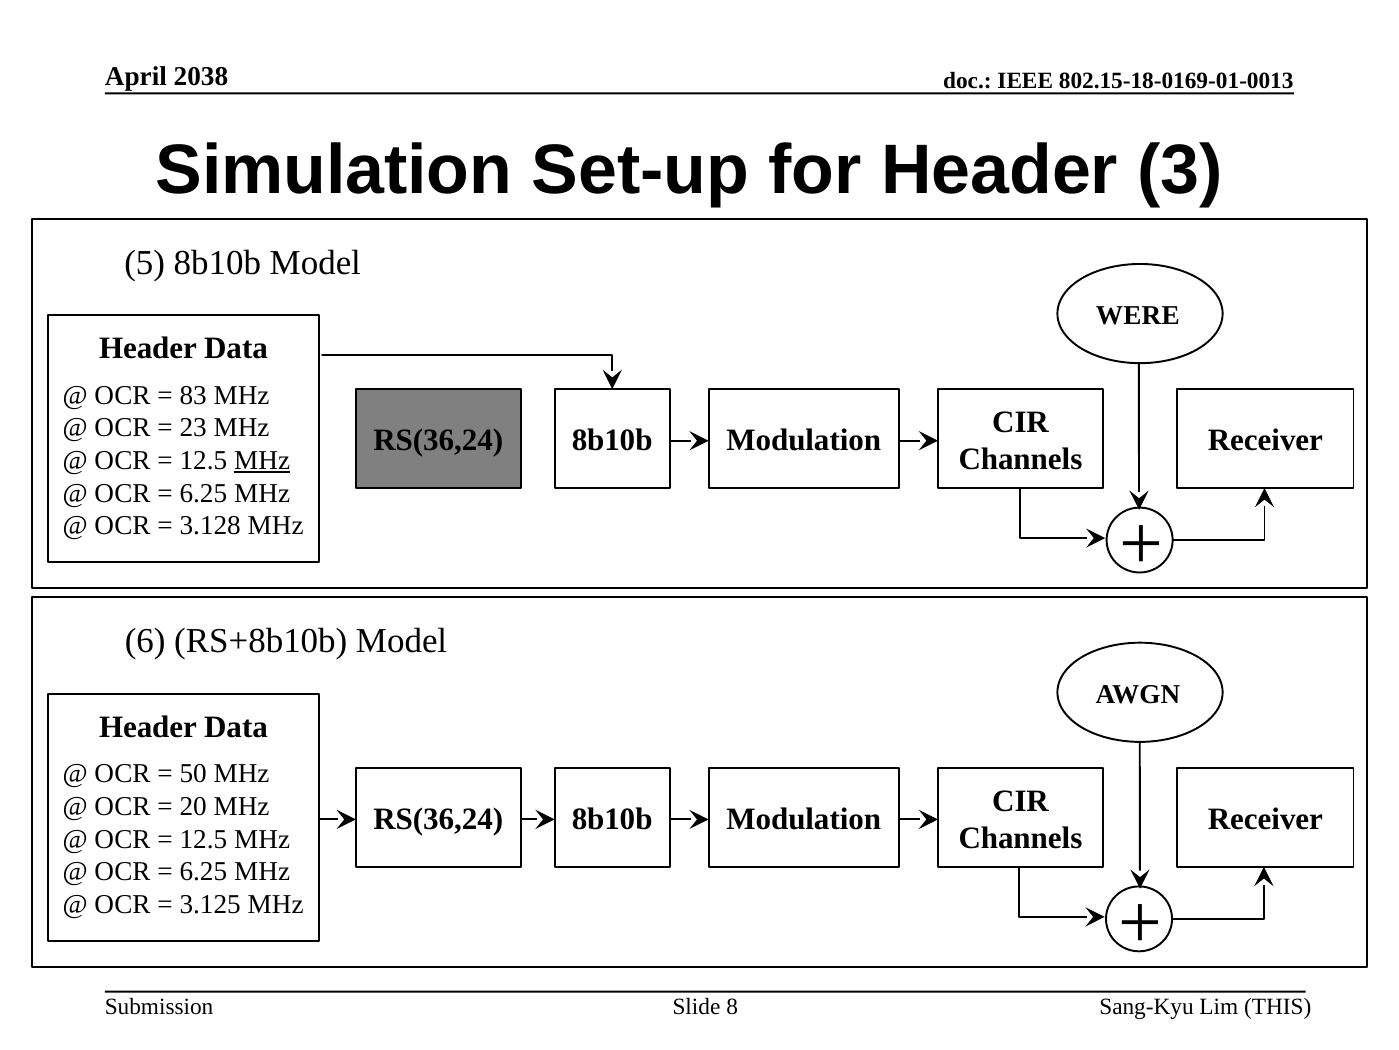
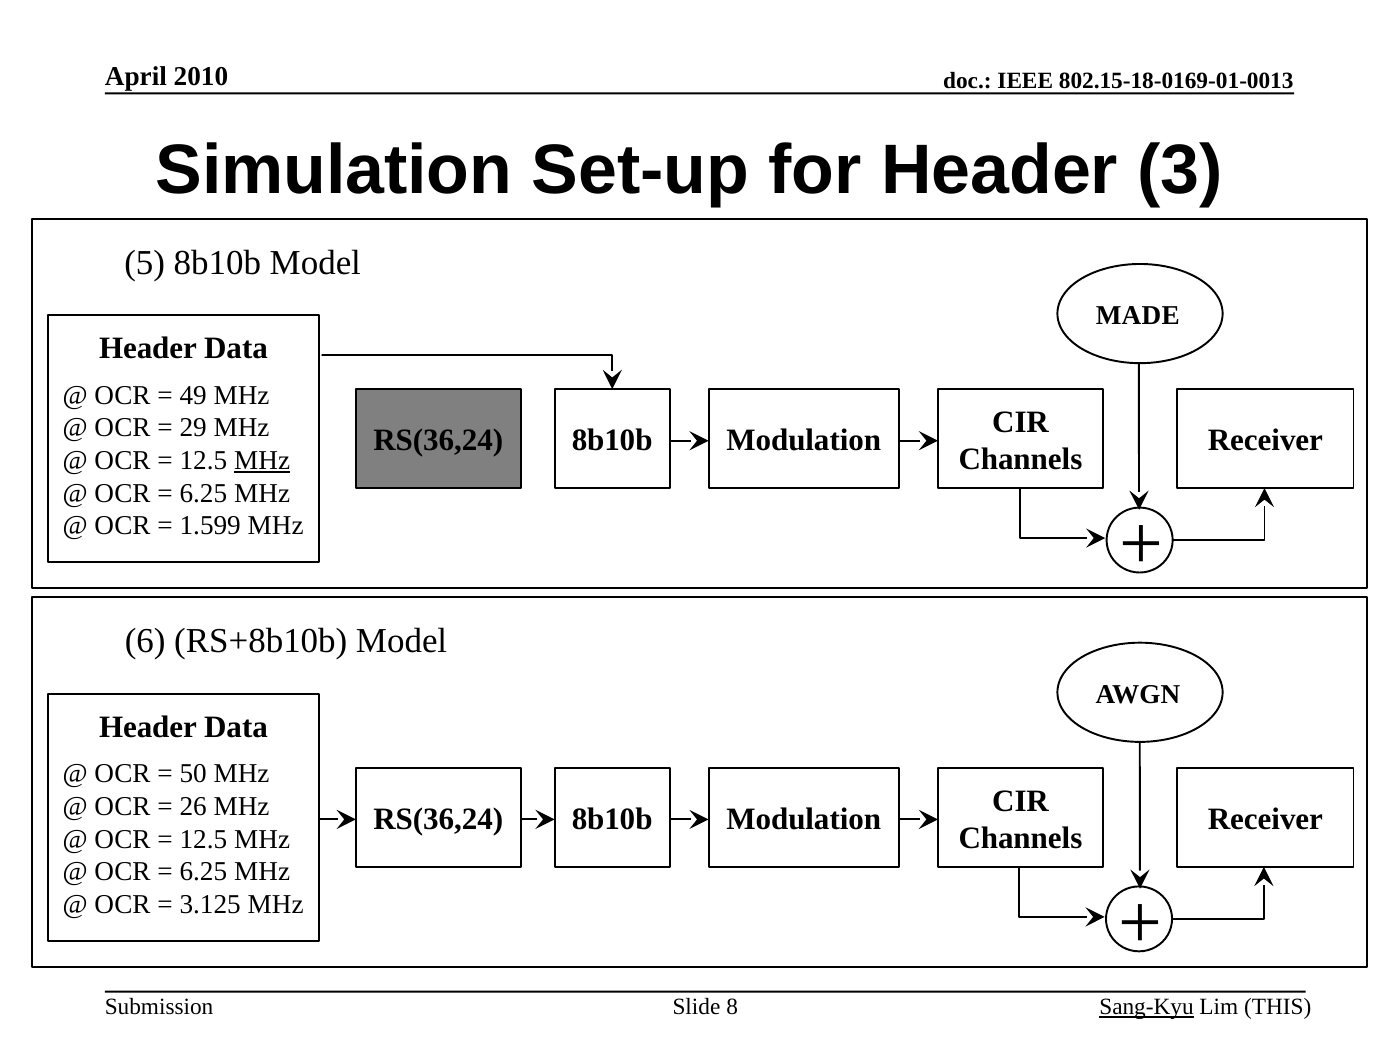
2038: 2038 -> 2010 (201, 76)
WERE: WERE -> MADE (1138, 315)
83: 83 -> 49 (193, 395)
23: 23 -> 29 (193, 427)
3.128: 3.128 -> 1.599 (210, 525)
20: 20 -> 26 (193, 806)
Sang-Kyu underline: none -> present (1147, 1006)
